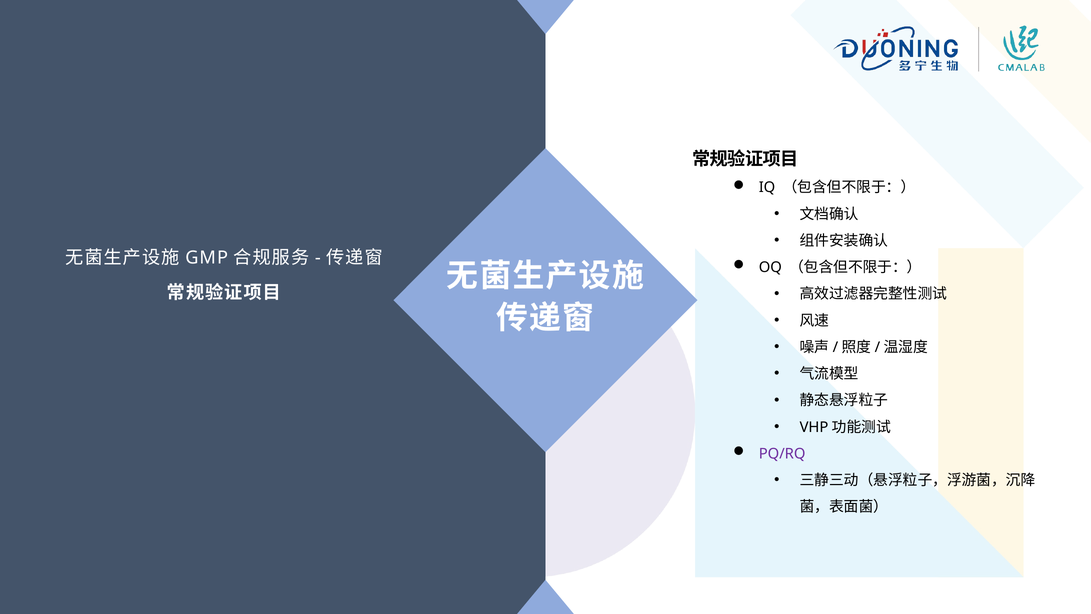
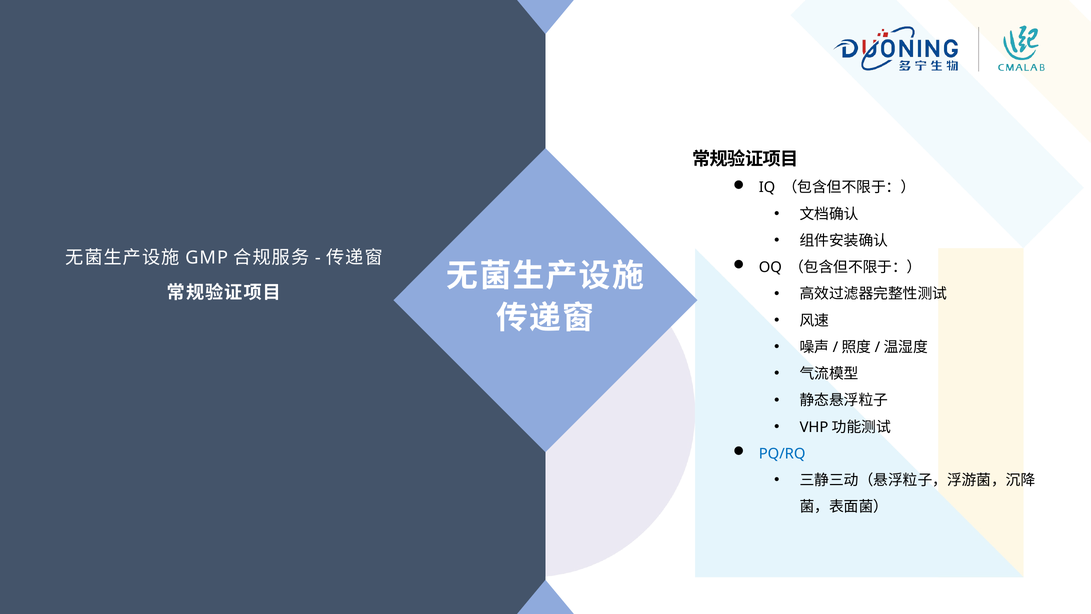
PQ/RQ colour: purple -> blue (782, 454)
